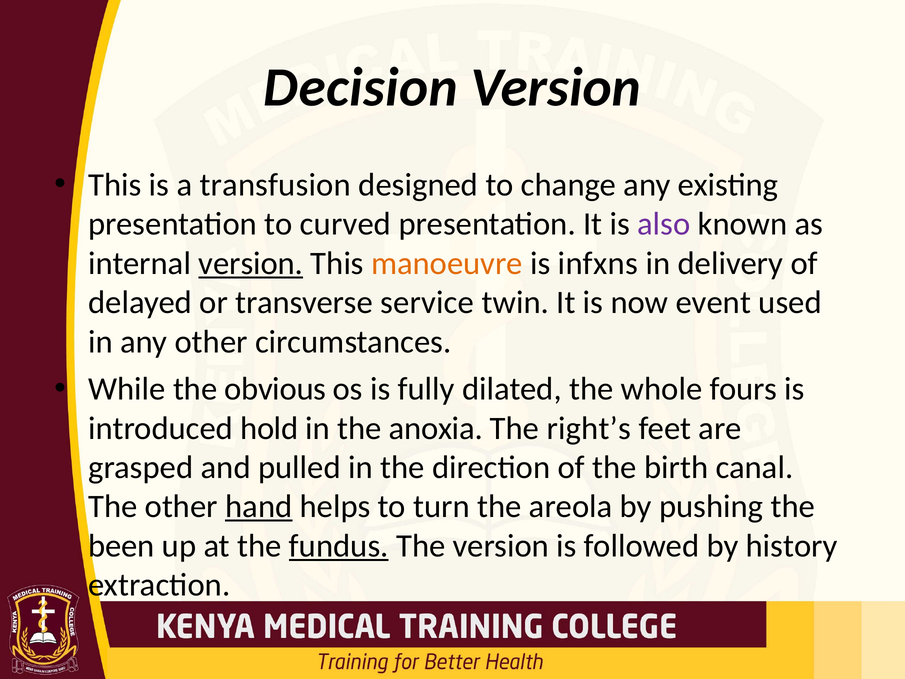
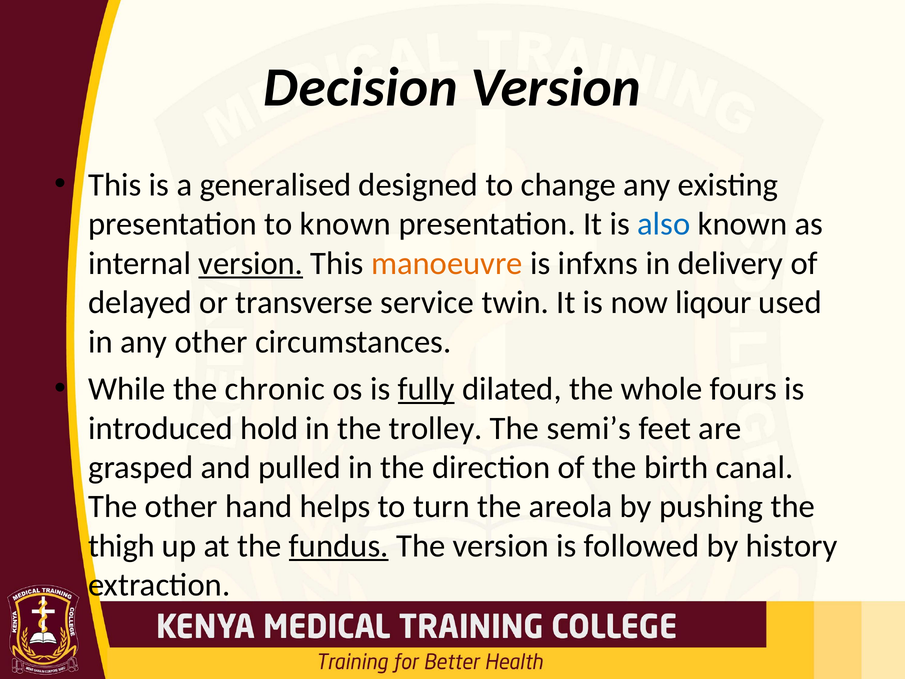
transfusion: transfusion -> generalised (275, 185)
to curved: curved -> known (345, 224)
also colour: purple -> blue (664, 224)
event: event -> liqour (714, 302)
obvious: obvious -> chronic (275, 389)
fully underline: none -> present (426, 389)
anoxia: anoxia -> trolley (436, 428)
right’s: right’s -> semi’s (589, 428)
hand underline: present -> none (259, 506)
been: been -> thigh (121, 546)
